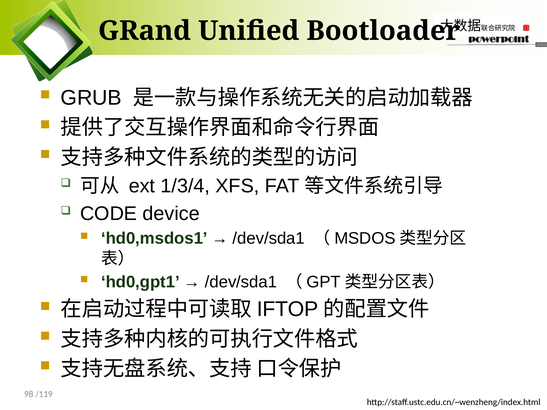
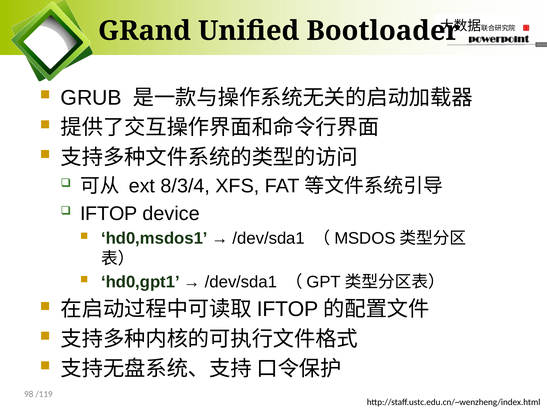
1/3/4: 1/3/4 -> 8/3/4 (185, 186)
CODE: CODE -> IFTOP (109, 214)
